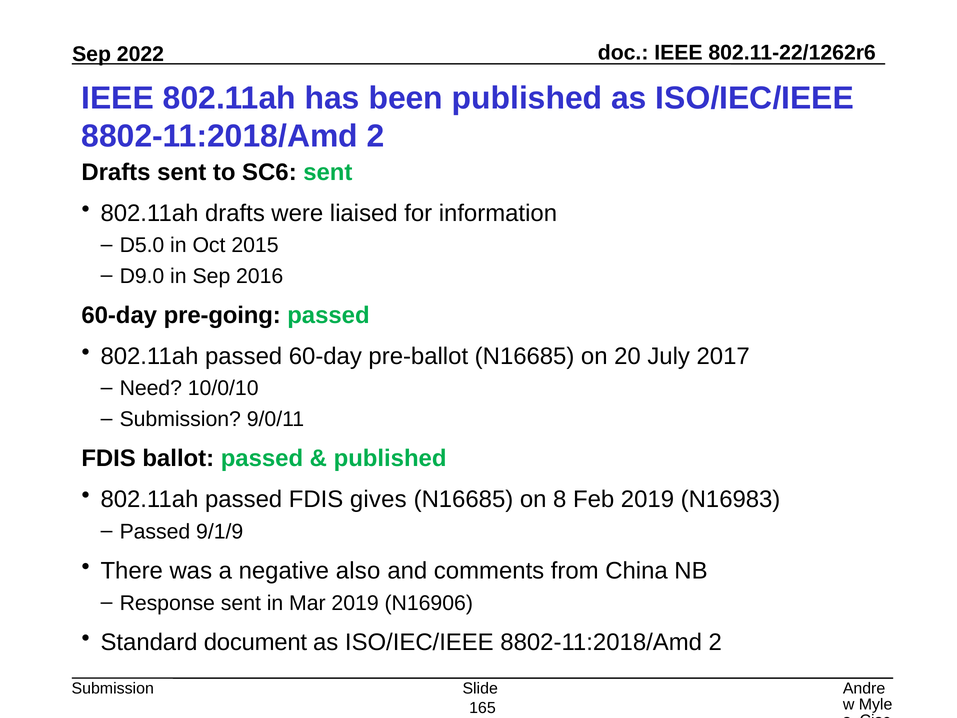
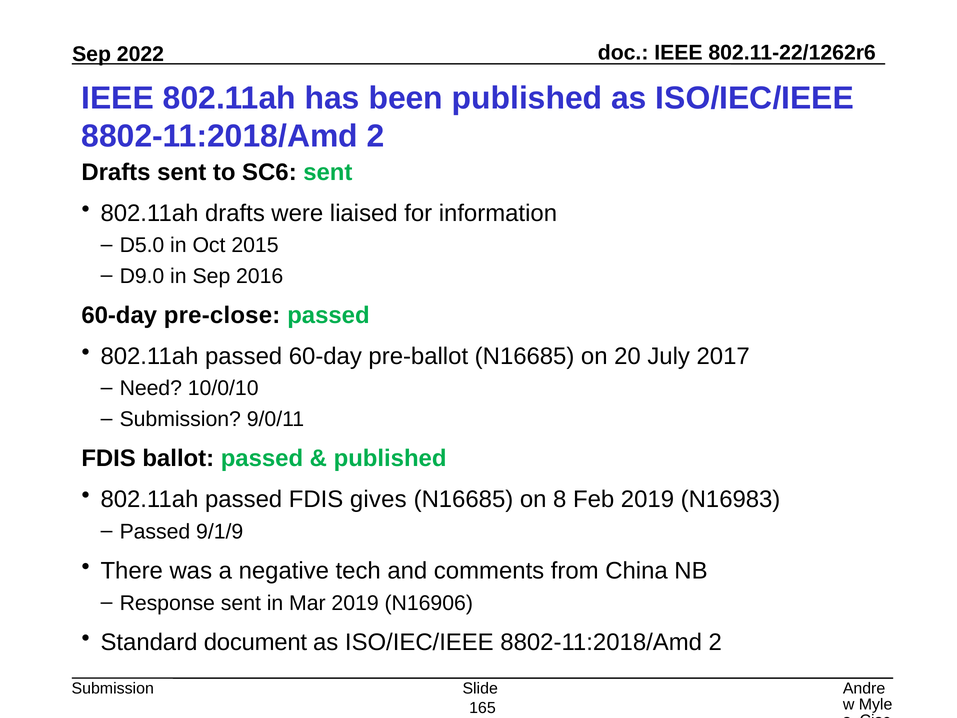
pre-going: pre-going -> pre-close (222, 315)
also: also -> tech (358, 571)
